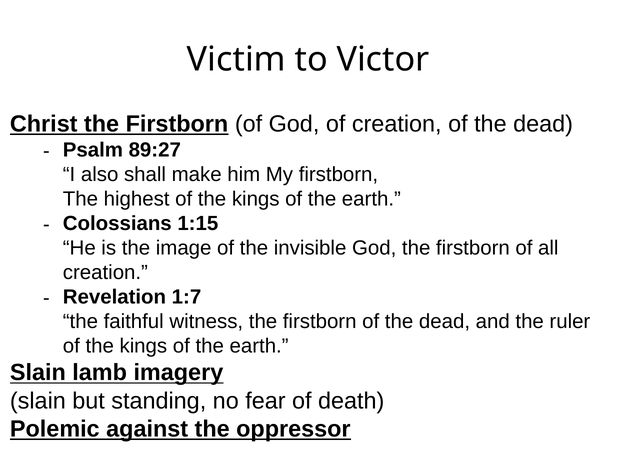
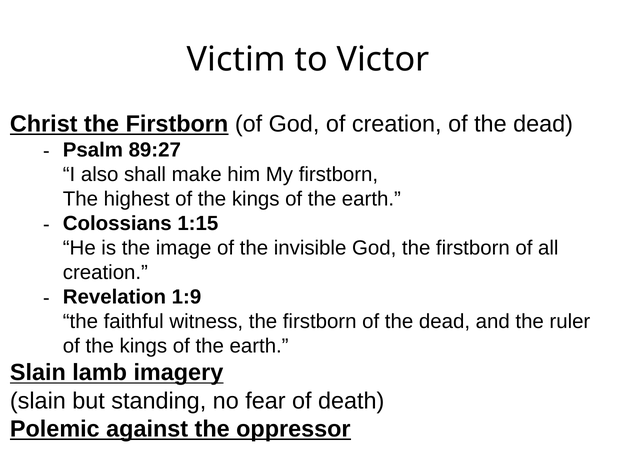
1:7: 1:7 -> 1:9 (187, 297)
